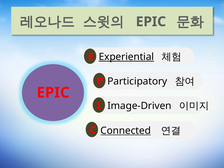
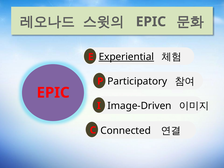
Connected underline: present -> none (126, 131)
